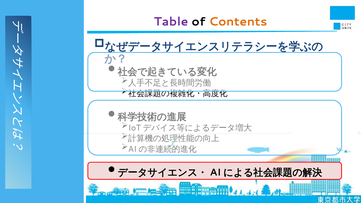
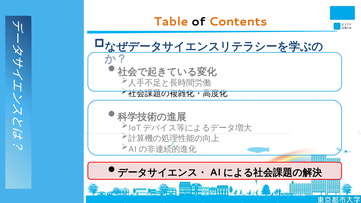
Table colour: purple -> orange (171, 22)
